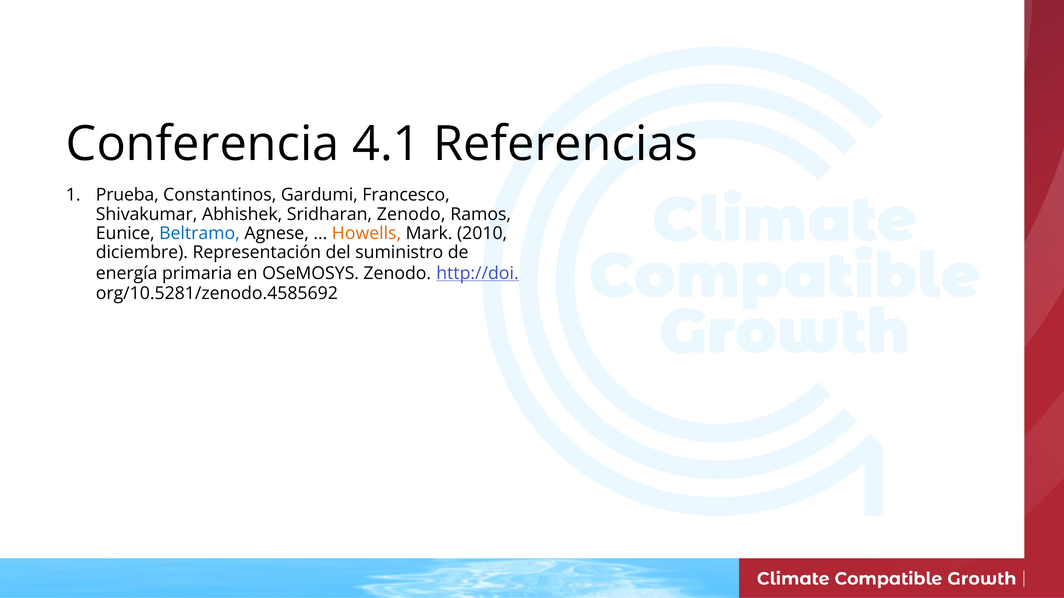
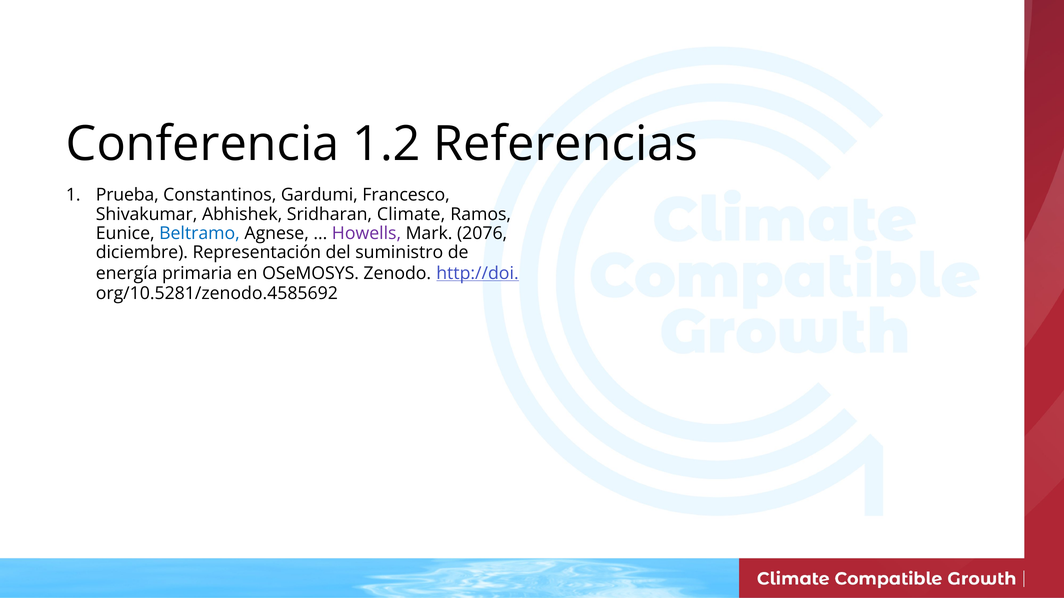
4.1: 4.1 -> 1.2 (386, 144)
Sridharan Zenodo: Zenodo -> Climate (411, 214)
Howells colour: orange -> purple (366, 233)
2010: 2010 -> 2076 (482, 233)
